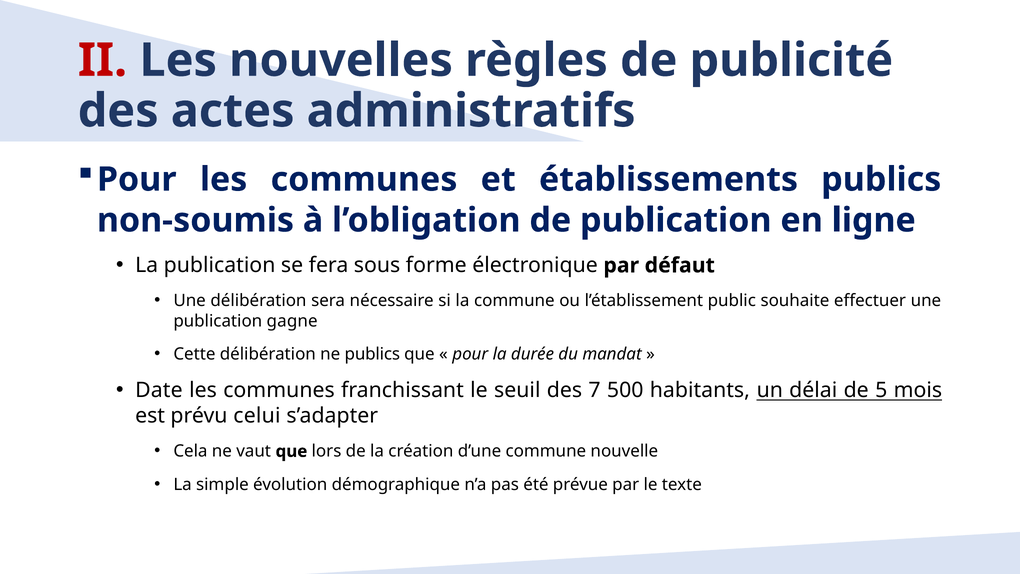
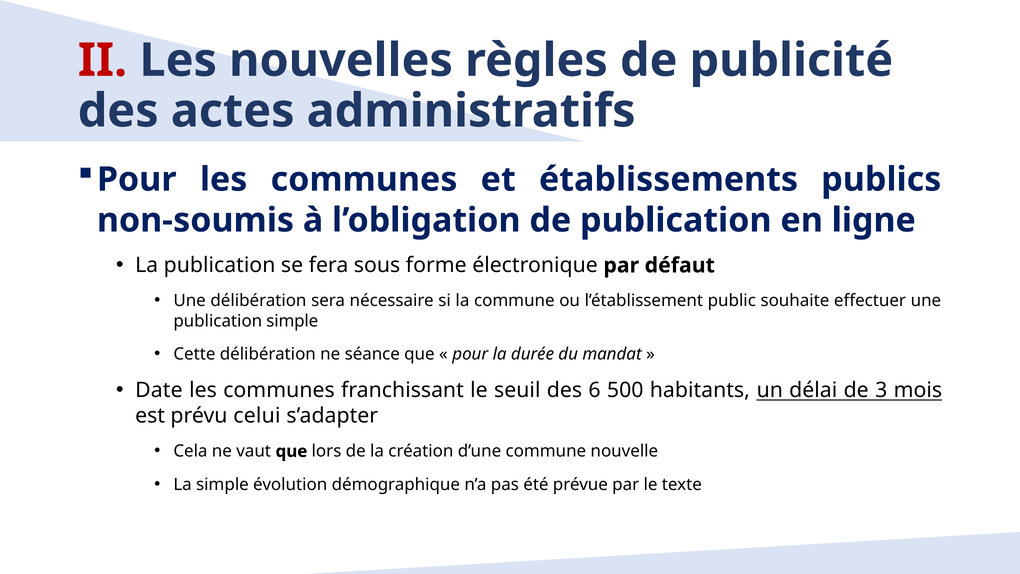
publication gagne: gagne -> simple (292, 321)
ne publics: publics -> séance (372, 354)
7: 7 -> 6 (595, 390)
5: 5 -> 3 (881, 390)
